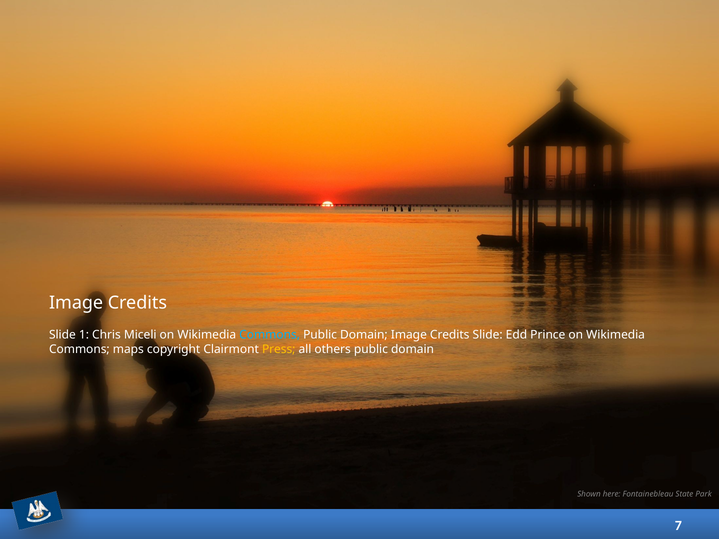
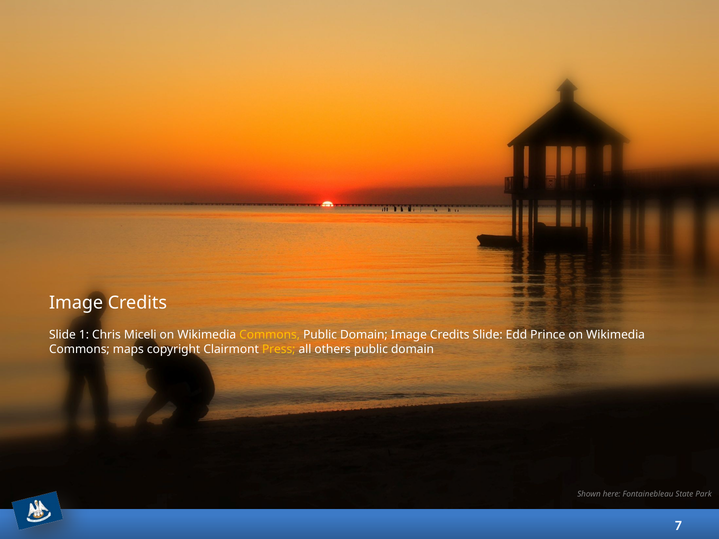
Commons colour: light blue -> yellow (270, 335)
